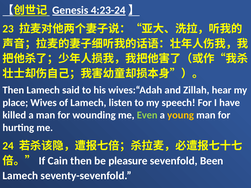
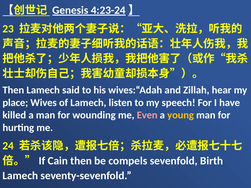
Even colour: light green -> pink (147, 115)
pleasure: pleasure -> compels (128, 161)
Been: Been -> Birth (212, 161)
